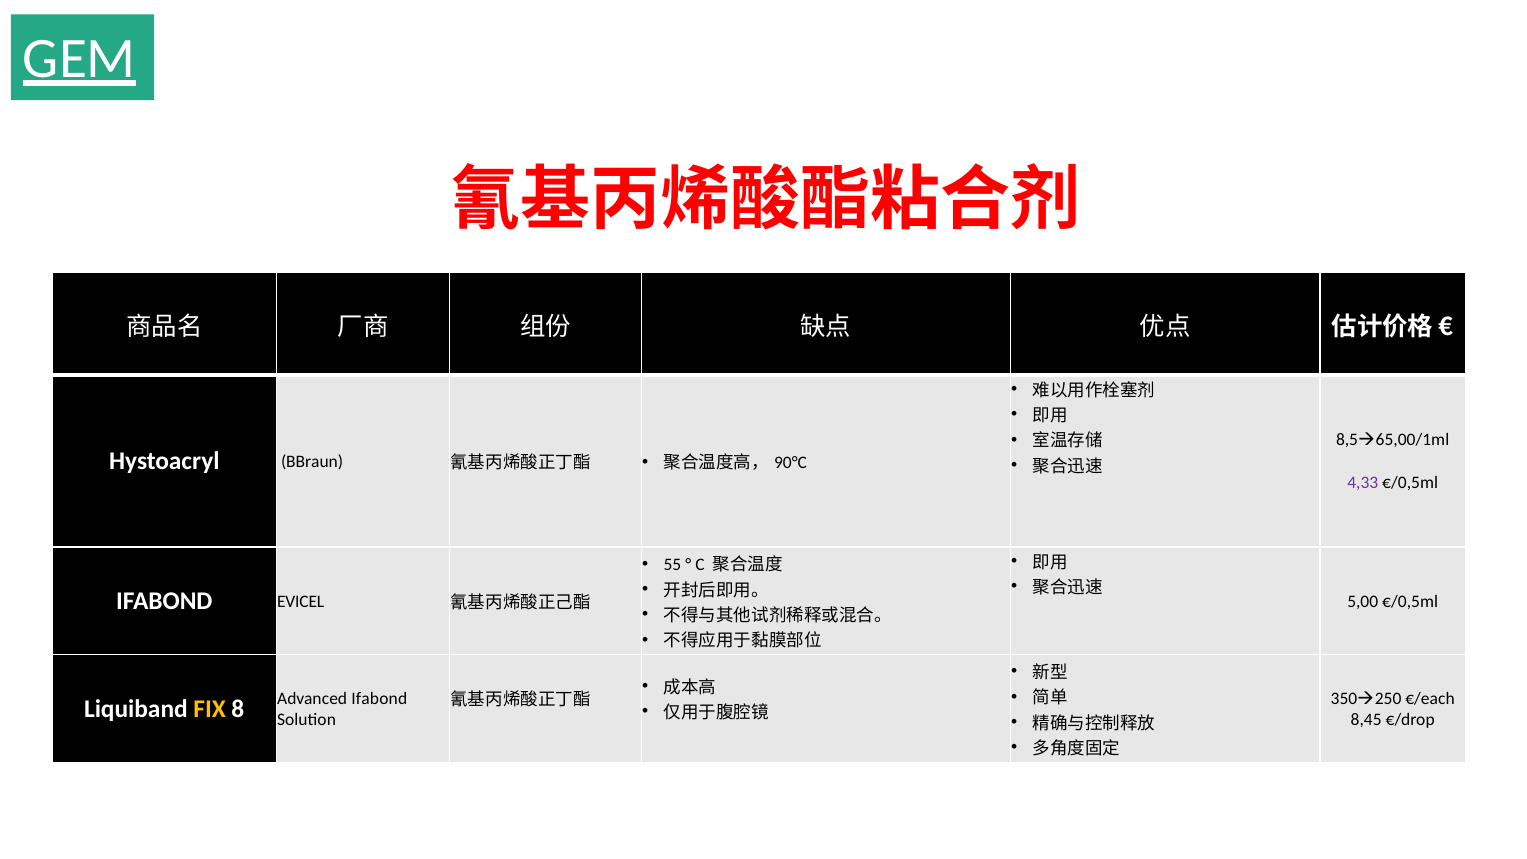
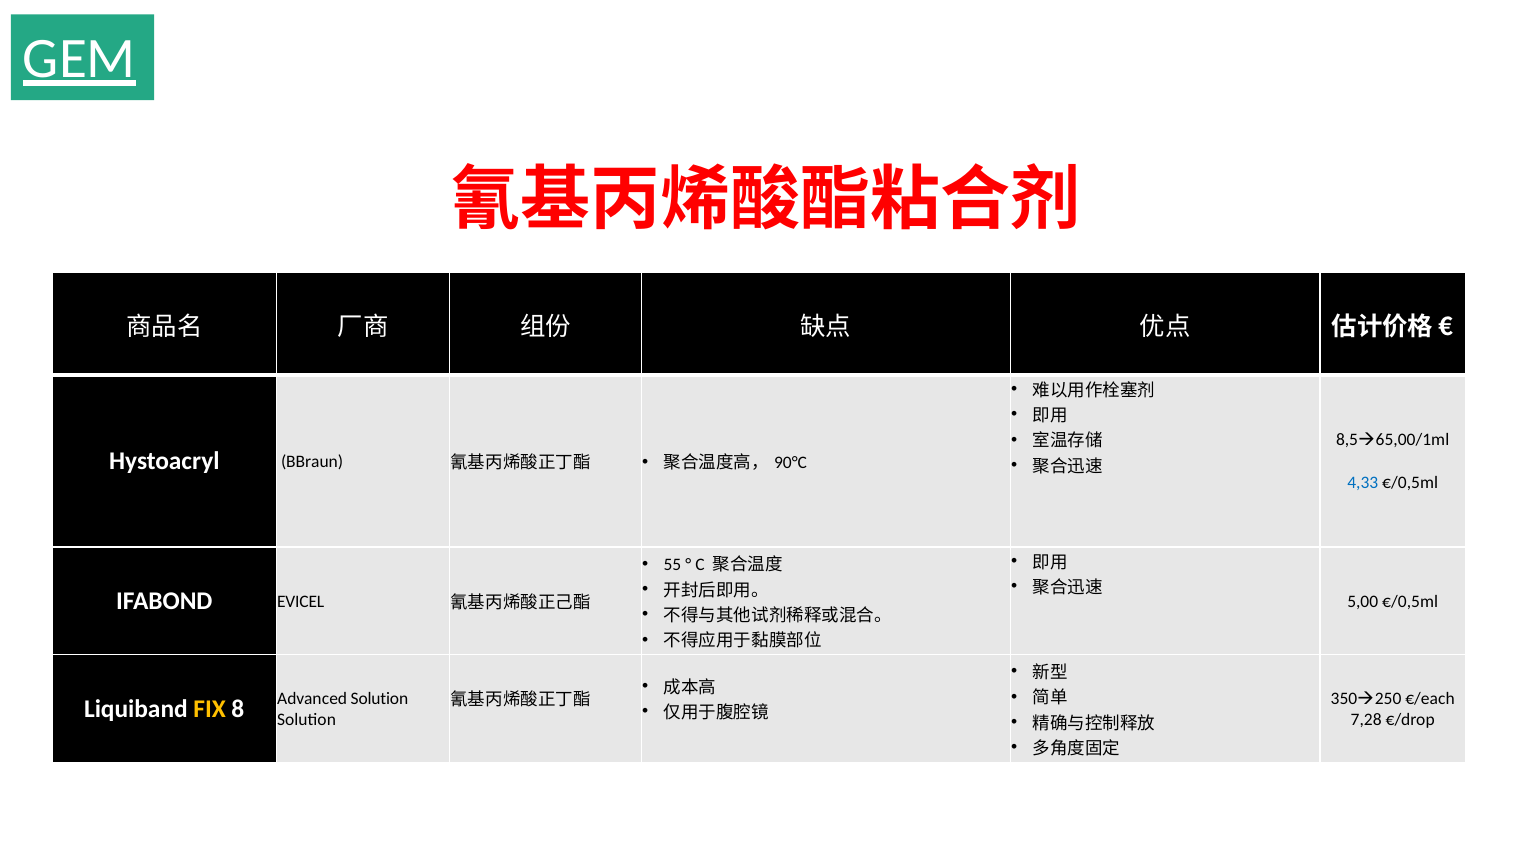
4,33 colour: purple -> blue (1363, 483)
Advanced Ifabond: Ifabond -> Solution (379, 698)
8,45: 8,45 -> 7,28 (1366, 720)
